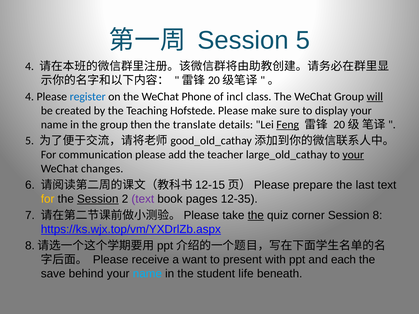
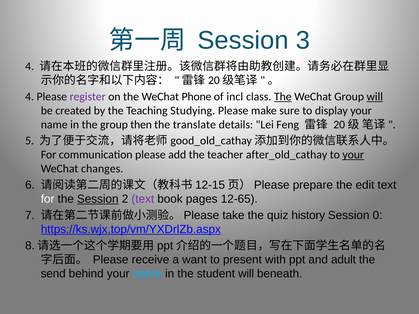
Session 5: 5 -> 3 (303, 41)
register colour: blue -> purple (88, 97)
The underline: none -> present (283, 97)
Hofstede: Hofstede -> Studying (193, 111)
Feng underline: present -> none (288, 125)
large_old_cathay: large_old_cathay -> after_old_cathay (287, 155)
last: last -> edit (365, 185)
for colour: yellow -> white (48, 199)
12-35: 12-35 -> 12-65 (239, 199)
the underline: present -> none (256, 216)
corner: corner -> history (308, 216)
8: 8 -> 0 (377, 216)
each: each -> adult (344, 260)
save: save -> send (53, 274)
student life: life -> will (246, 274)
